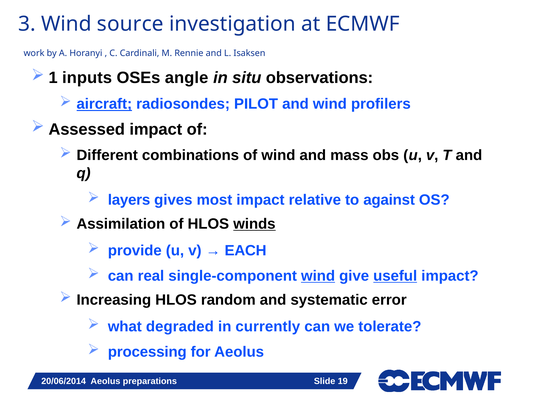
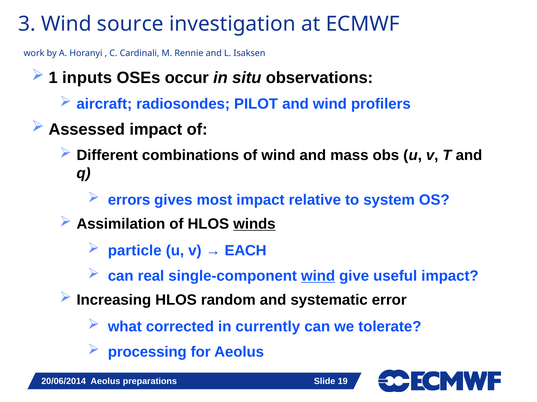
angle: angle -> occur (187, 78)
aircraft underline: present -> none (104, 104)
layers: layers -> errors (129, 200)
against: against -> system (389, 200)
provide: provide -> particle (135, 251)
useful underline: present -> none (395, 276)
degraded: degraded -> corrected (180, 327)
